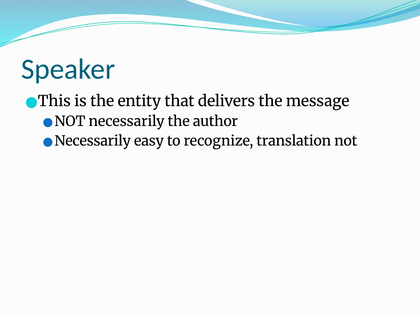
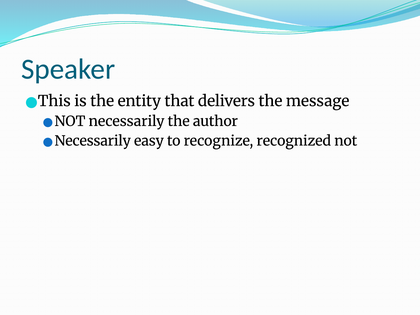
translation: translation -> recognized (294, 141)
